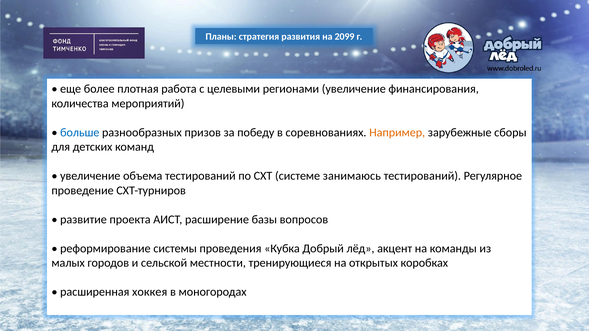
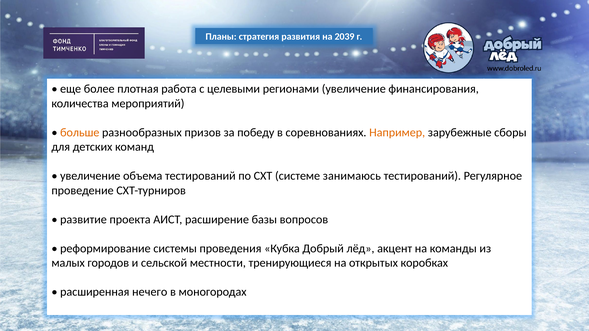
2099: 2099 -> 2039 (345, 37)
больше colour: blue -> orange (80, 133)
хоккея: хоккея -> нечего (150, 292)
